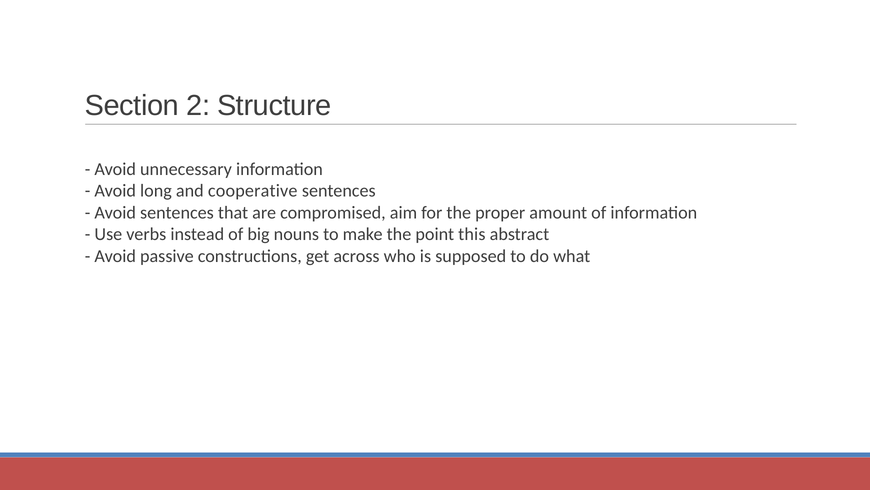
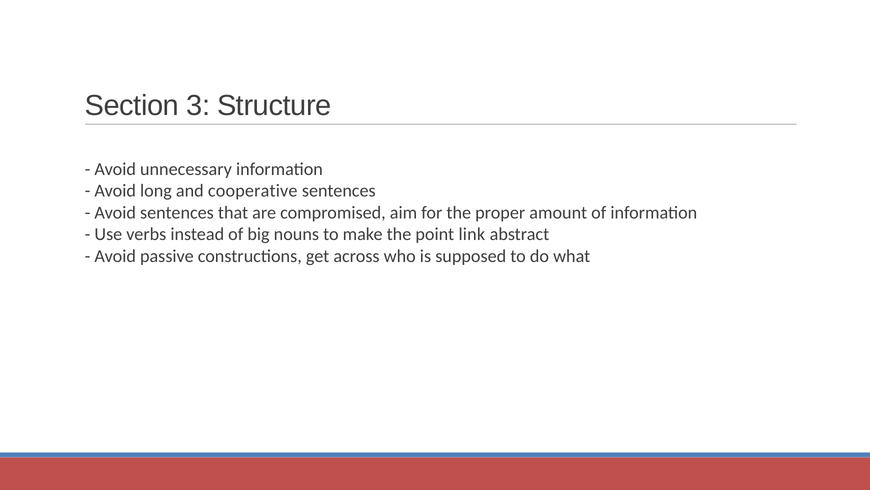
2: 2 -> 3 (198, 105)
this: this -> link (472, 234)
